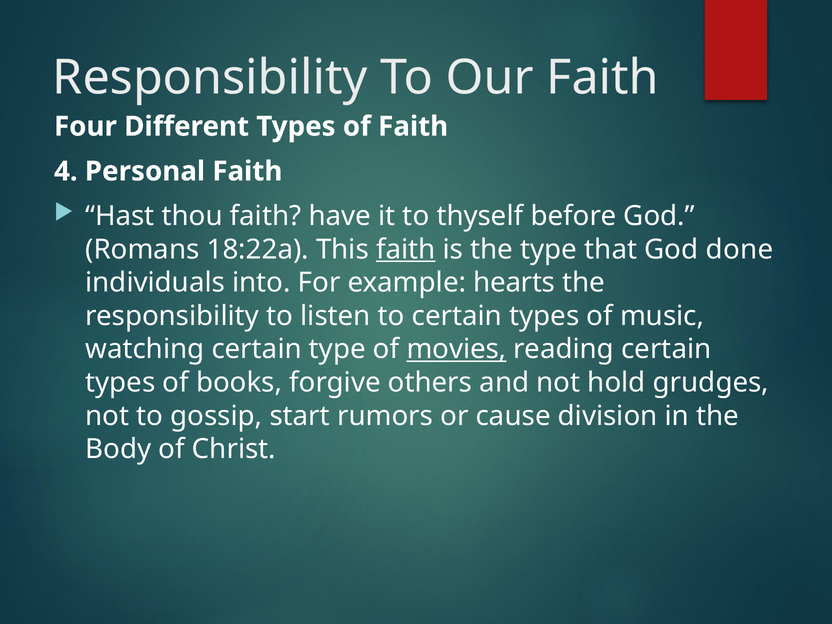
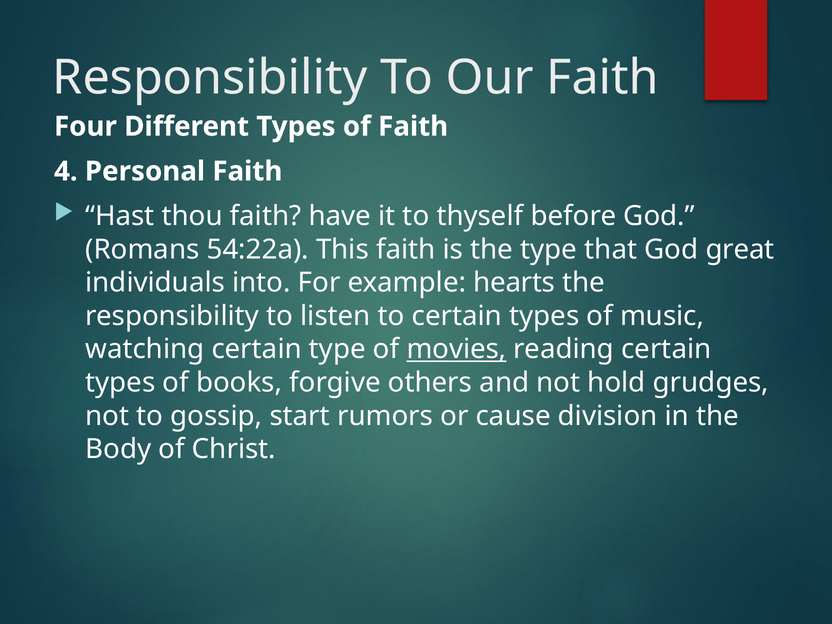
18:22a: 18:22a -> 54:22a (258, 249)
faith underline: present -> none (406, 249)
done: done -> great (740, 249)
